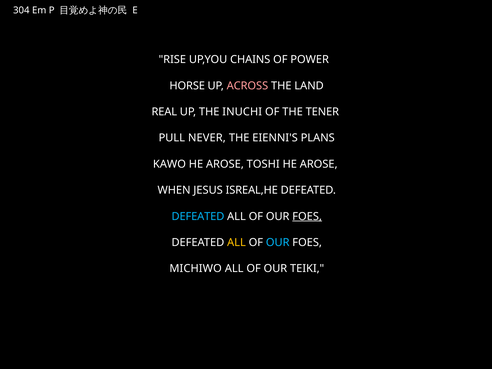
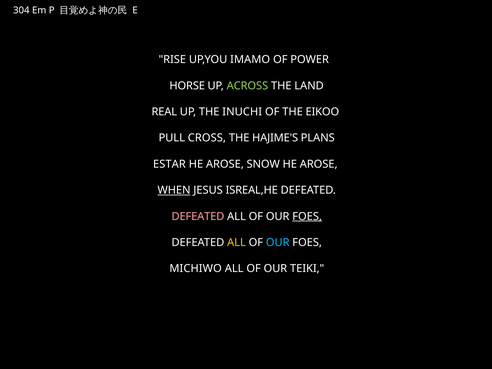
CHAINS: CHAINS -> IMAMO (250, 60)
ACROSS colour: pink -> light green (247, 86)
TENER: TENER -> EIKOO (322, 112)
NEVER: NEVER -> CROSS (207, 138)
EIENNI'S: EIENNI'S -> HAJIME'S (275, 138)
KAWO: KAWO -> ESTAR (169, 164)
TOSHI: TOSHI -> SNOW (263, 164)
WHEN underline: none -> present (174, 190)
DEFEATED colour: light blue -> pink (198, 216)
